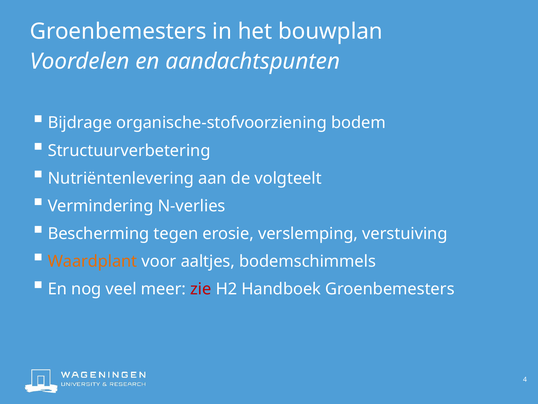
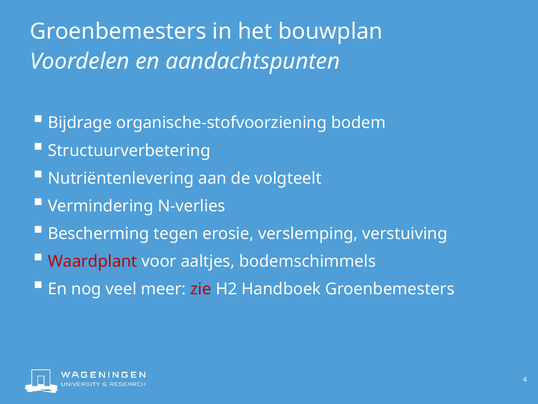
Waardplant colour: orange -> red (92, 261)
